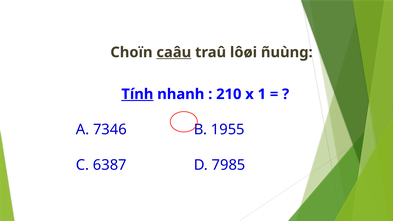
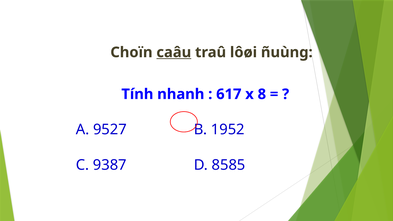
Tính underline: present -> none (137, 94)
210: 210 -> 617 (229, 94)
1: 1 -> 8 (262, 94)
7346: 7346 -> 9527 (110, 130)
1955: 1955 -> 1952 (228, 130)
6387: 6387 -> 9387 (110, 165)
7985: 7985 -> 8585 (229, 165)
